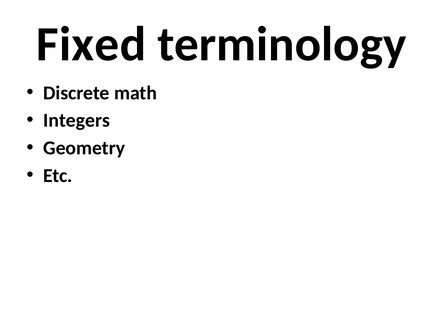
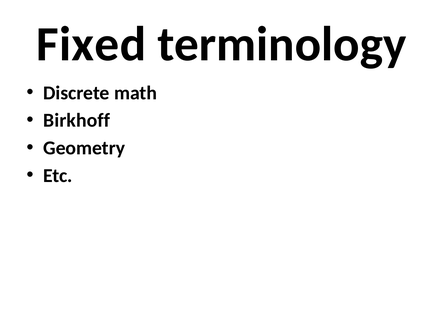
Integers: Integers -> Birkhoff (77, 121)
